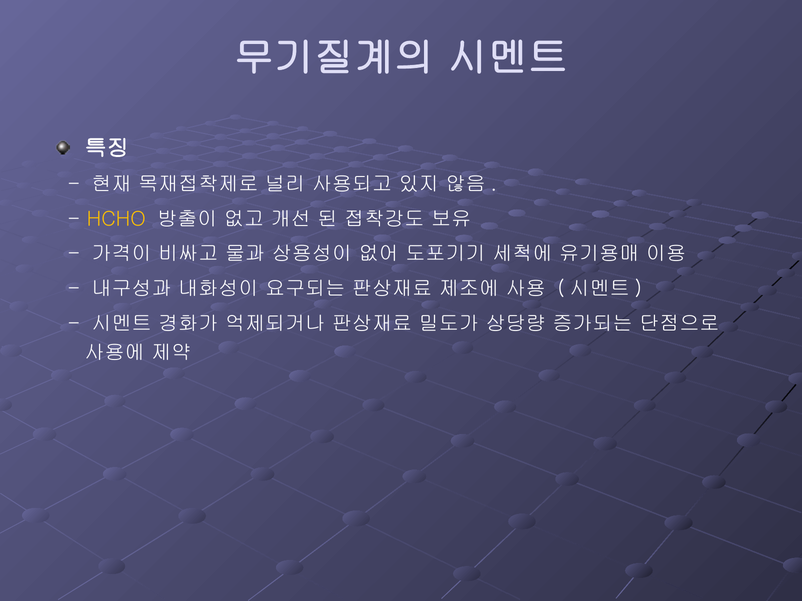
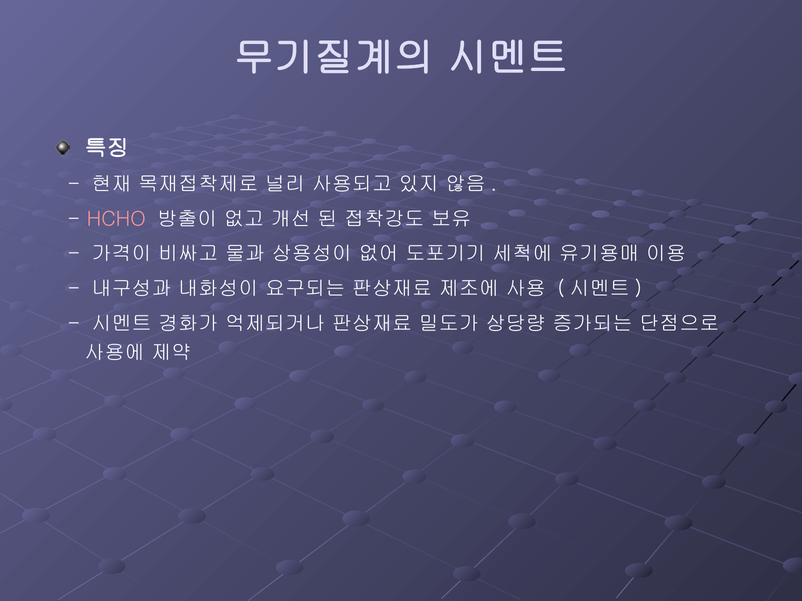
HCHO colour: yellow -> pink (116, 219)
